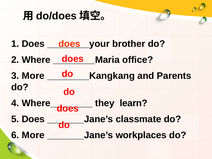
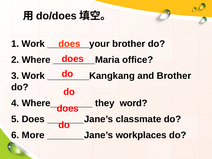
1 Does: Does -> Work (33, 44)
3 More: More -> Work (33, 76)
and Parents: Parents -> Brother (174, 76)
learn: learn -> word (134, 103)
